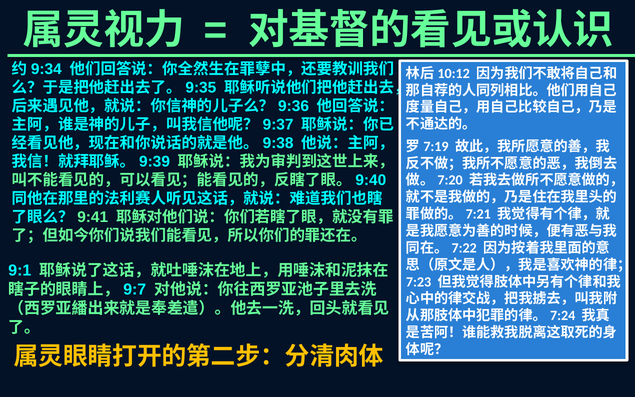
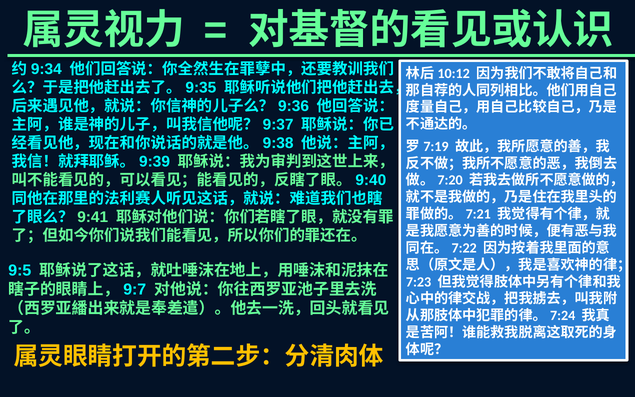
9:1: 9:1 -> 9:5 (20, 270)
